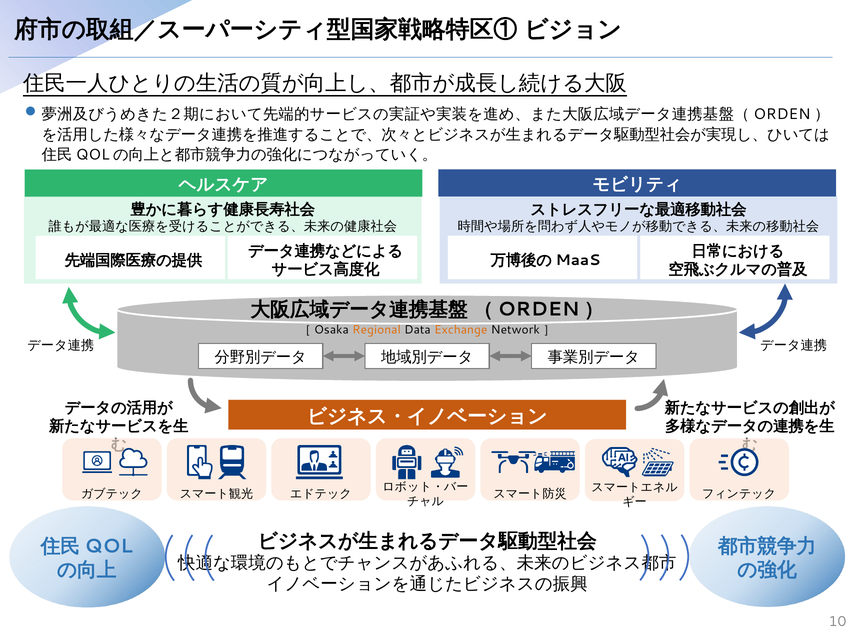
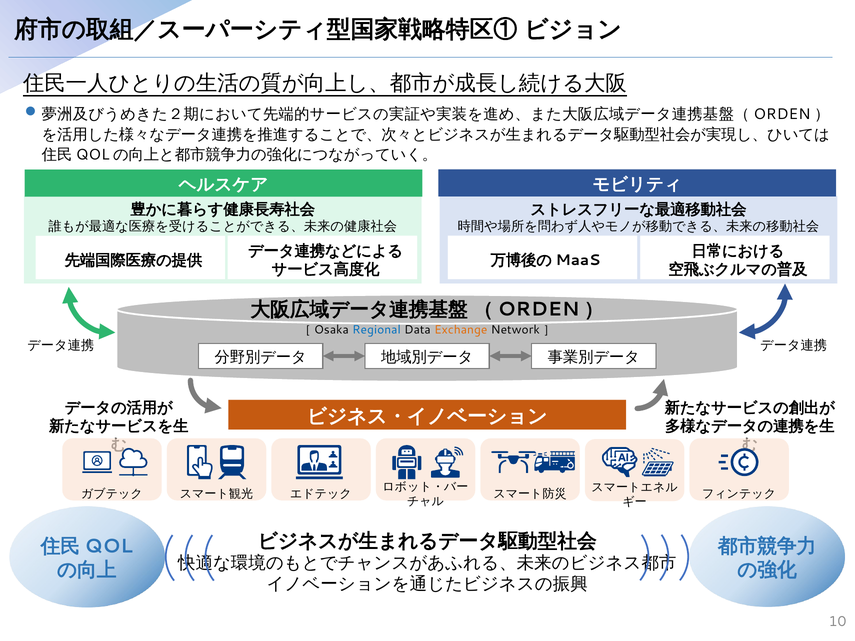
Regional colour: orange -> blue (376, 330)
